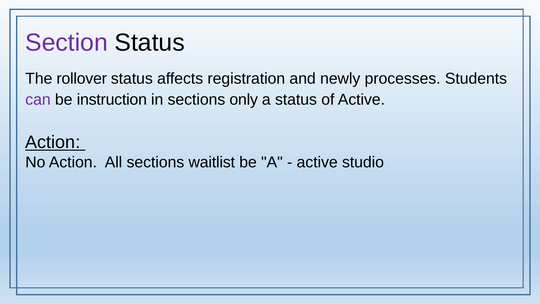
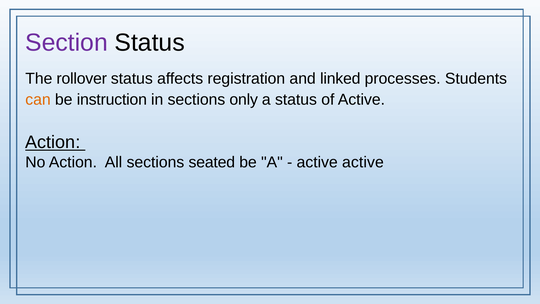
newly: newly -> linked (340, 78)
can colour: purple -> orange (38, 100)
waitlist: waitlist -> seated (212, 162)
active studio: studio -> active (363, 162)
